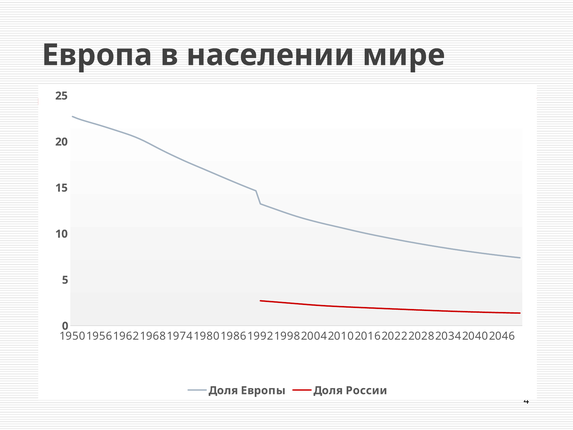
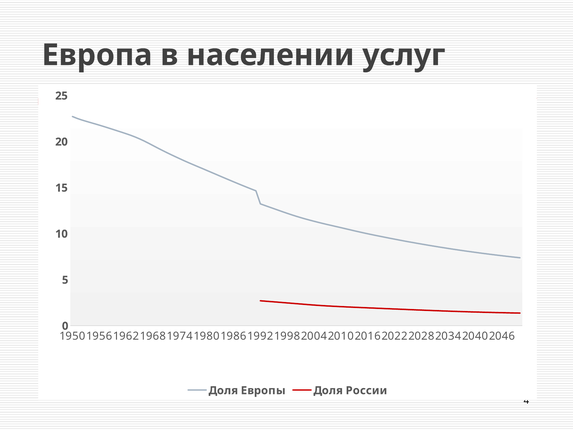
мире: мире -> услуг (404, 55)
